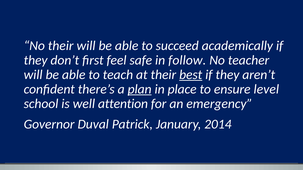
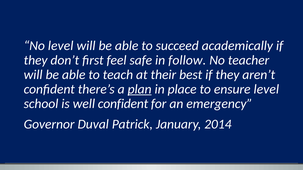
No their: their -> level (61, 46)
best underline: present -> none (191, 75)
well attention: attention -> confident (123, 104)
